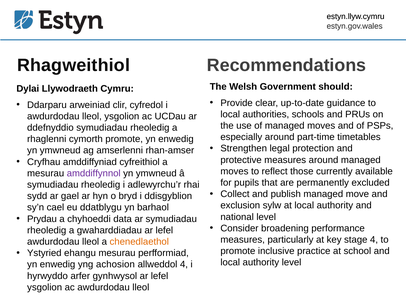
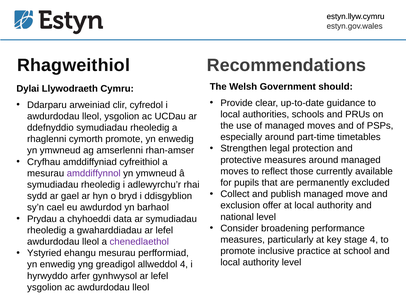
sylw: sylw -> offer (272, 206)
ddatblygu: ddatblygu -> awdurdod (101, 208)
chenedlaethol colour: orange -> purple (139, 242)
achosion: achosion -> greadigol (115, 265)
